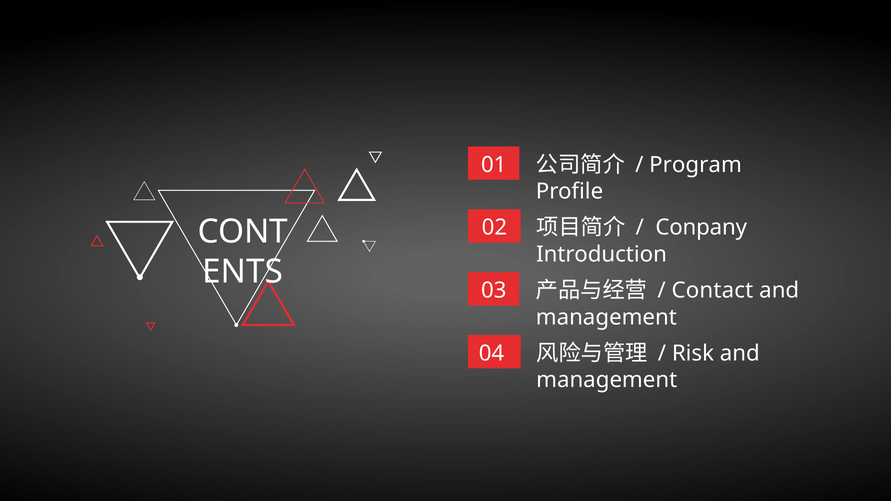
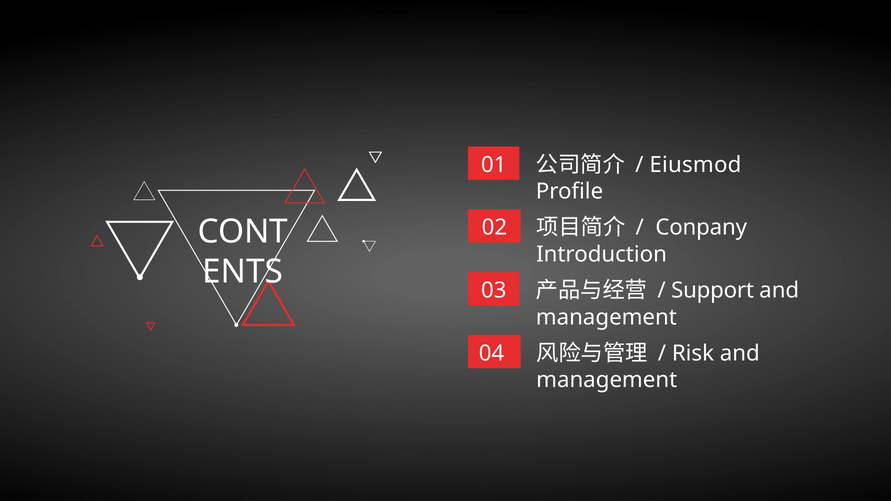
Program: Program -> Eiusmod (695, 165)
Contact: Contact -> Support (713, 291)
